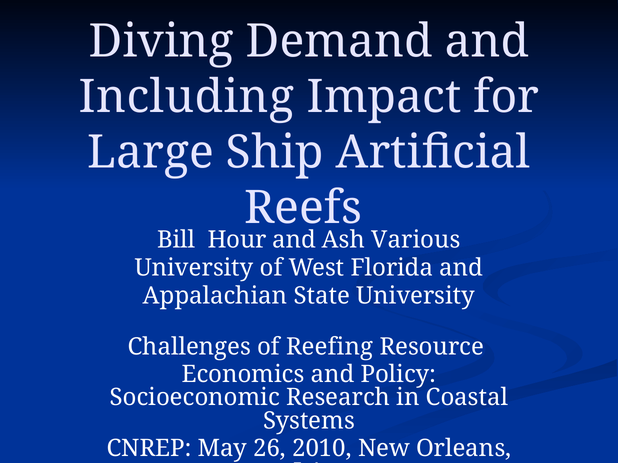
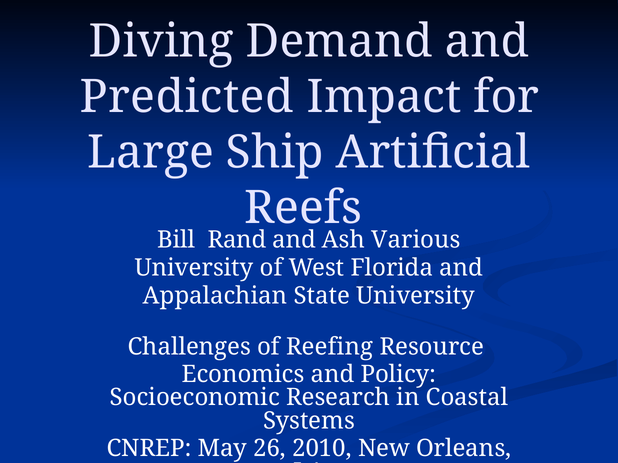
Including: Including -> Predicted (187, 97)
Hour: Hour -> Rand (237, 240)
